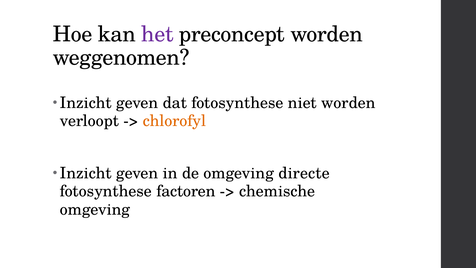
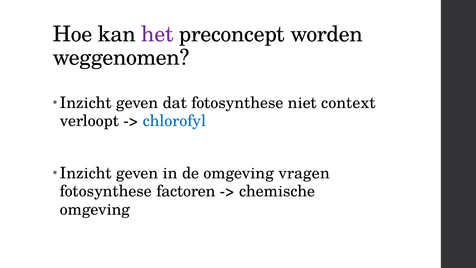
niet worden: worden -> context (348, 103)
chlorofyl colour: orange -> blue (175, 121)
directe: directe -> vragen (304, 173)
